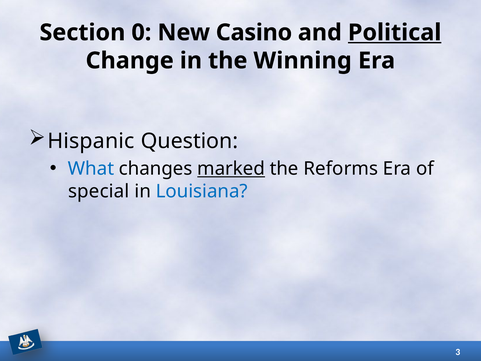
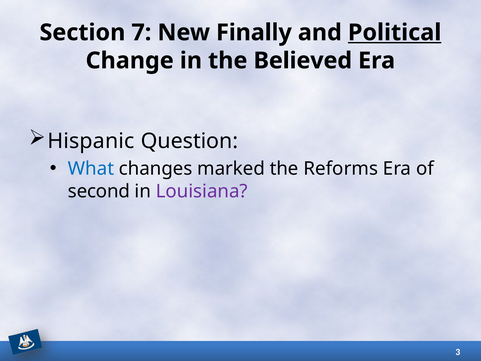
0: 0 -> 7 (141, 33)
Casino: Casino -> Finally (254, 33)
Winning: Winning -> Believed (303, 61)
marked underline: present -> none (231, 169)
special: special -> second (99, 191)
Louisiana colour: blue -> purple (202, 191)
